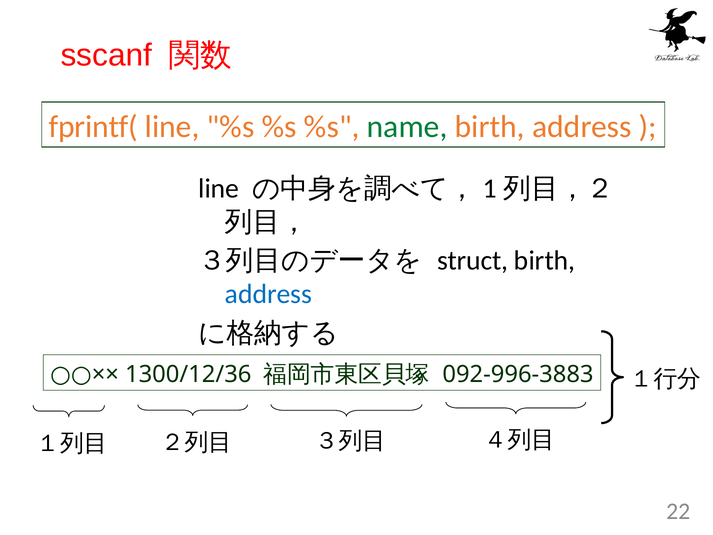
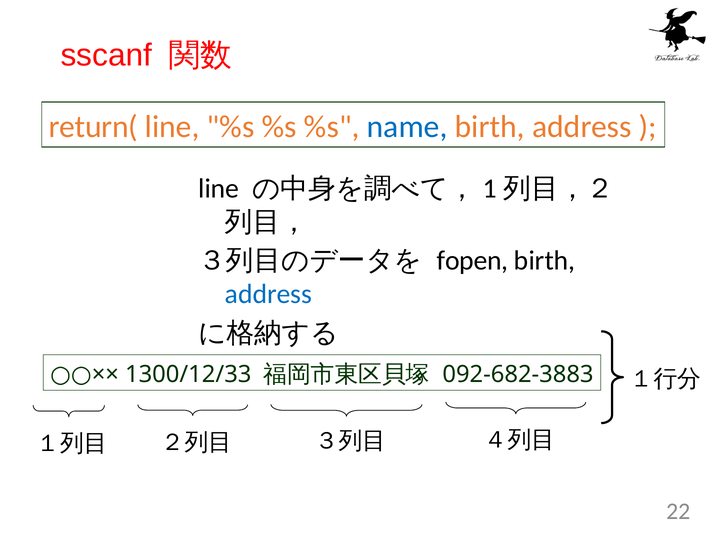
fprintf(: fprintf( -> return( (93, 127)
name colour: green -> blue (407, 127)
struct: struct -> fopen (473, 261)
1300/12/36: 1300/12/36 -> 1300/12/33 (188, 374)
092-996-3883: 092-996-3883 -> 092-682-3883 (518, 374)
